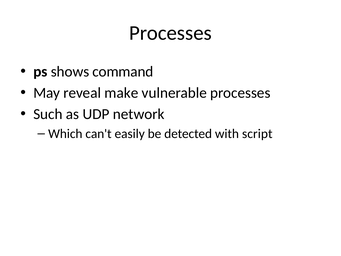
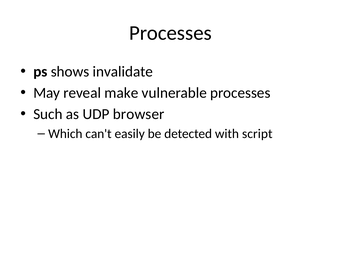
command: command -> invalidate (123, 72)
network: network -> browser (139, 114)
